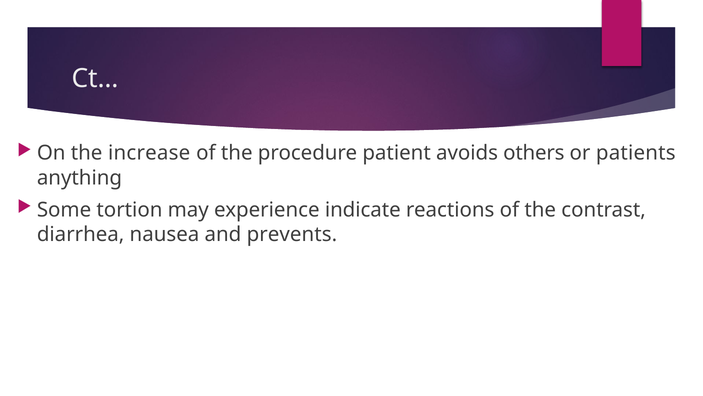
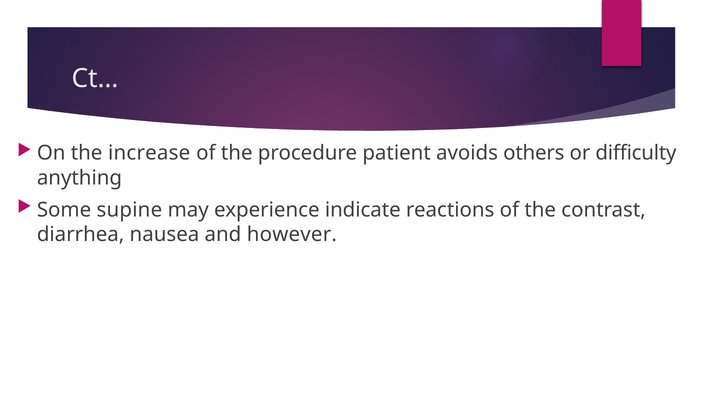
patients: patients -> difficulty (636, 153)
tortion: tortion -> supine (129, 209)
prevents: prevents -> however (292, 234)
